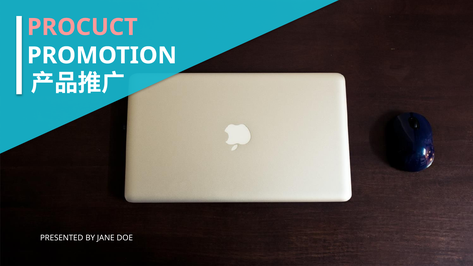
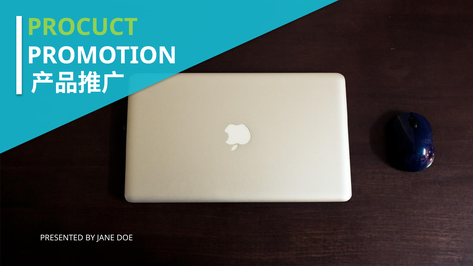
PROCUCT colour: pink -> light green (82, 27)
